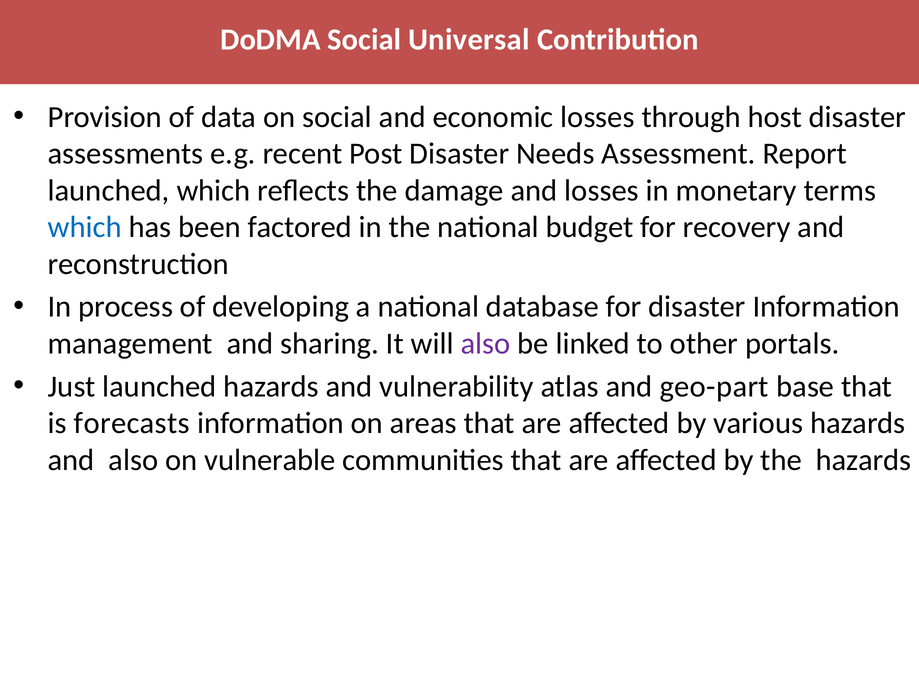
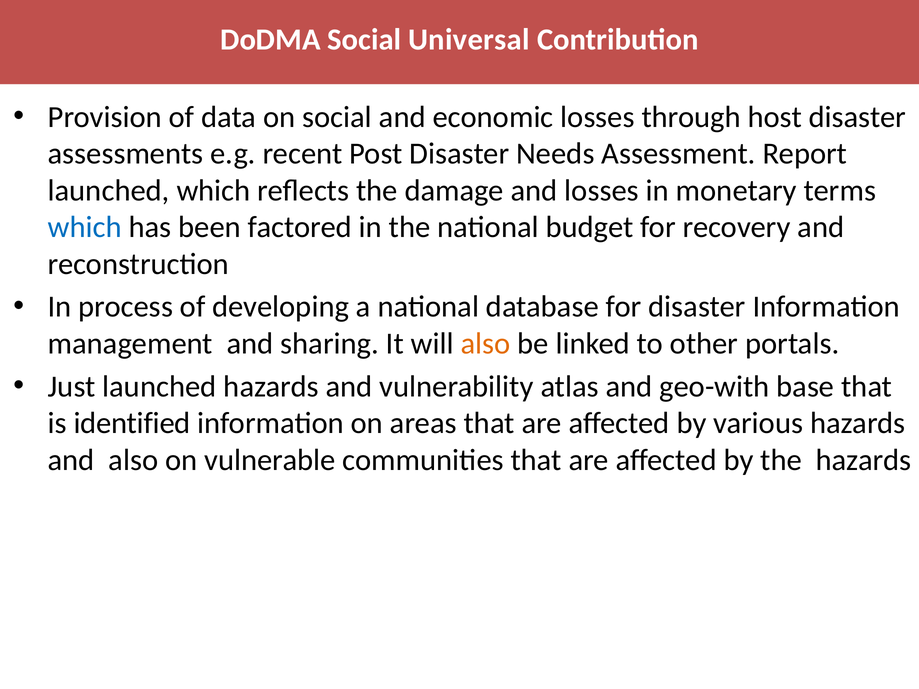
also colour: purple -> orange (485, 344)
geo-part: geo-part -> geo-with (714, 387)
forecasts: forecasts -> identified (132, 423)
